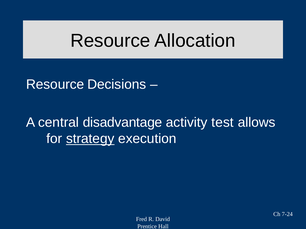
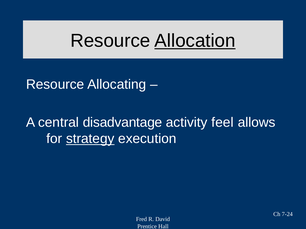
Allocation underline: none -> present (195, 41)
Decisions: Decisions -> Allocating (117, 85)
test: test -> feel (223, 123)
